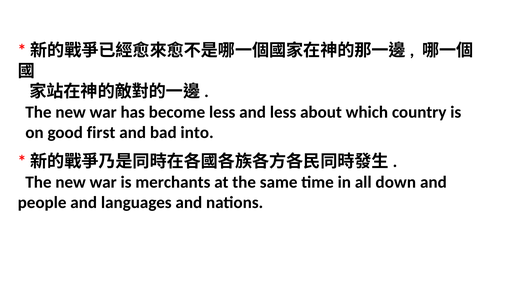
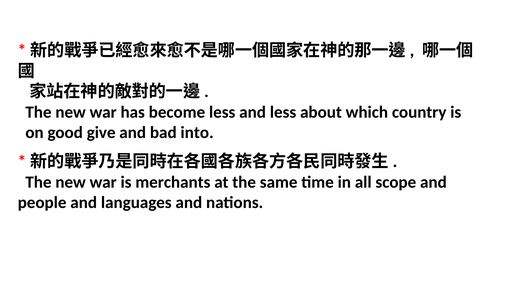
first: first -> give (101, 133)
down: down -> scope (396, 182)
